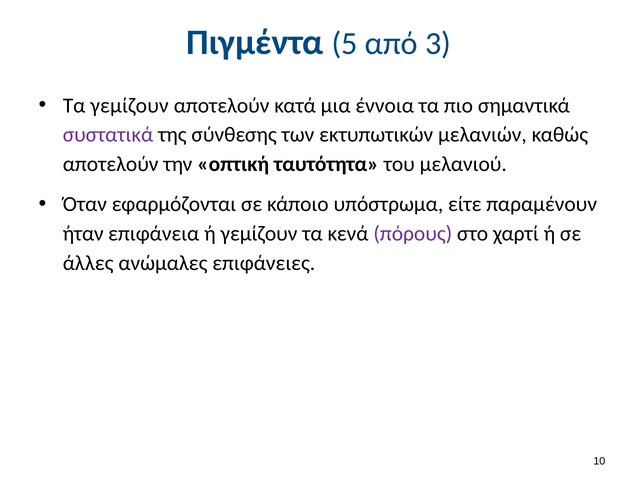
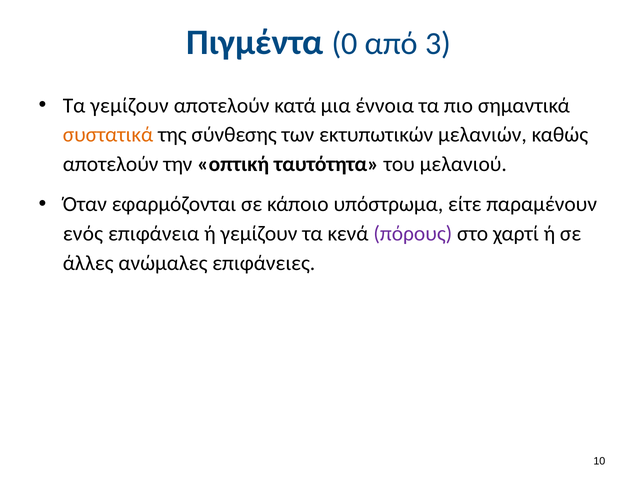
5: 5 -> 0 (345, 44)
συστατικά colour: purple -> orange (108, 135)
ήταν: ήταν -> ενός (83, 234)
